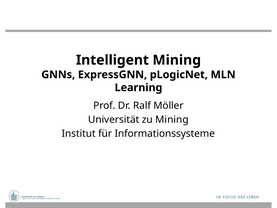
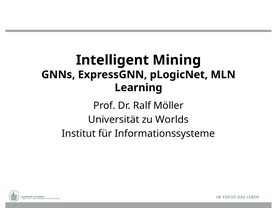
zu Mining: Mining -> Worlds (172, 119)
